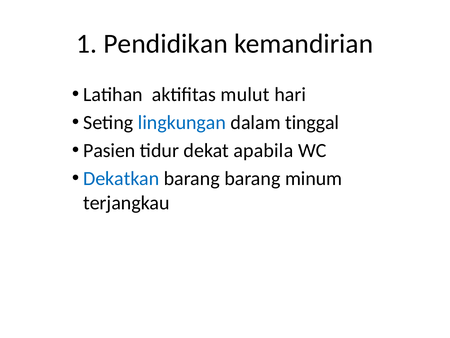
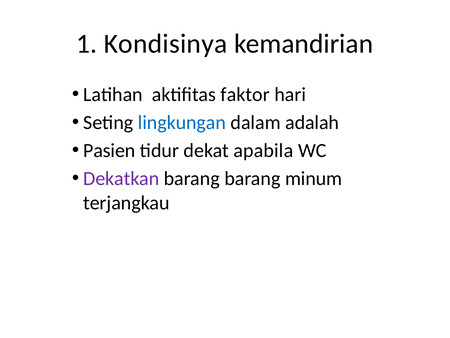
Pendidikan: Pendidikan -> Kondisinya (166, 44)
mulut: mulut -> faktor (245, 94)
tinggal: tinggal -> adalah (312, 122)
Dekatkan colour: blue -> purple (121, 178)
